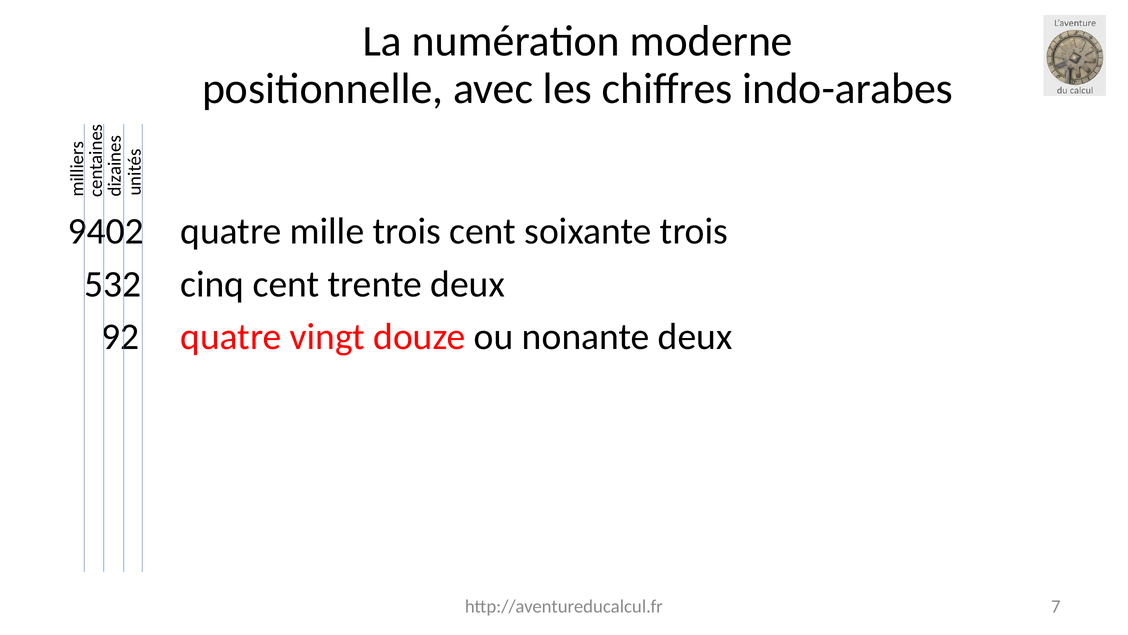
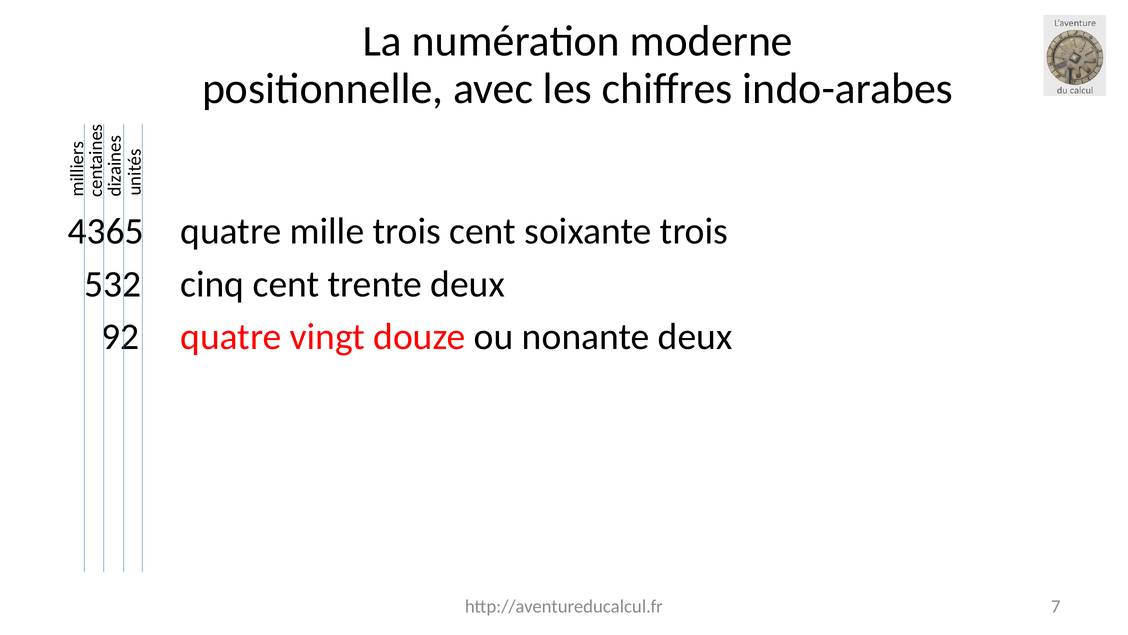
9402: 9402 -> 4365 (106, 231)
